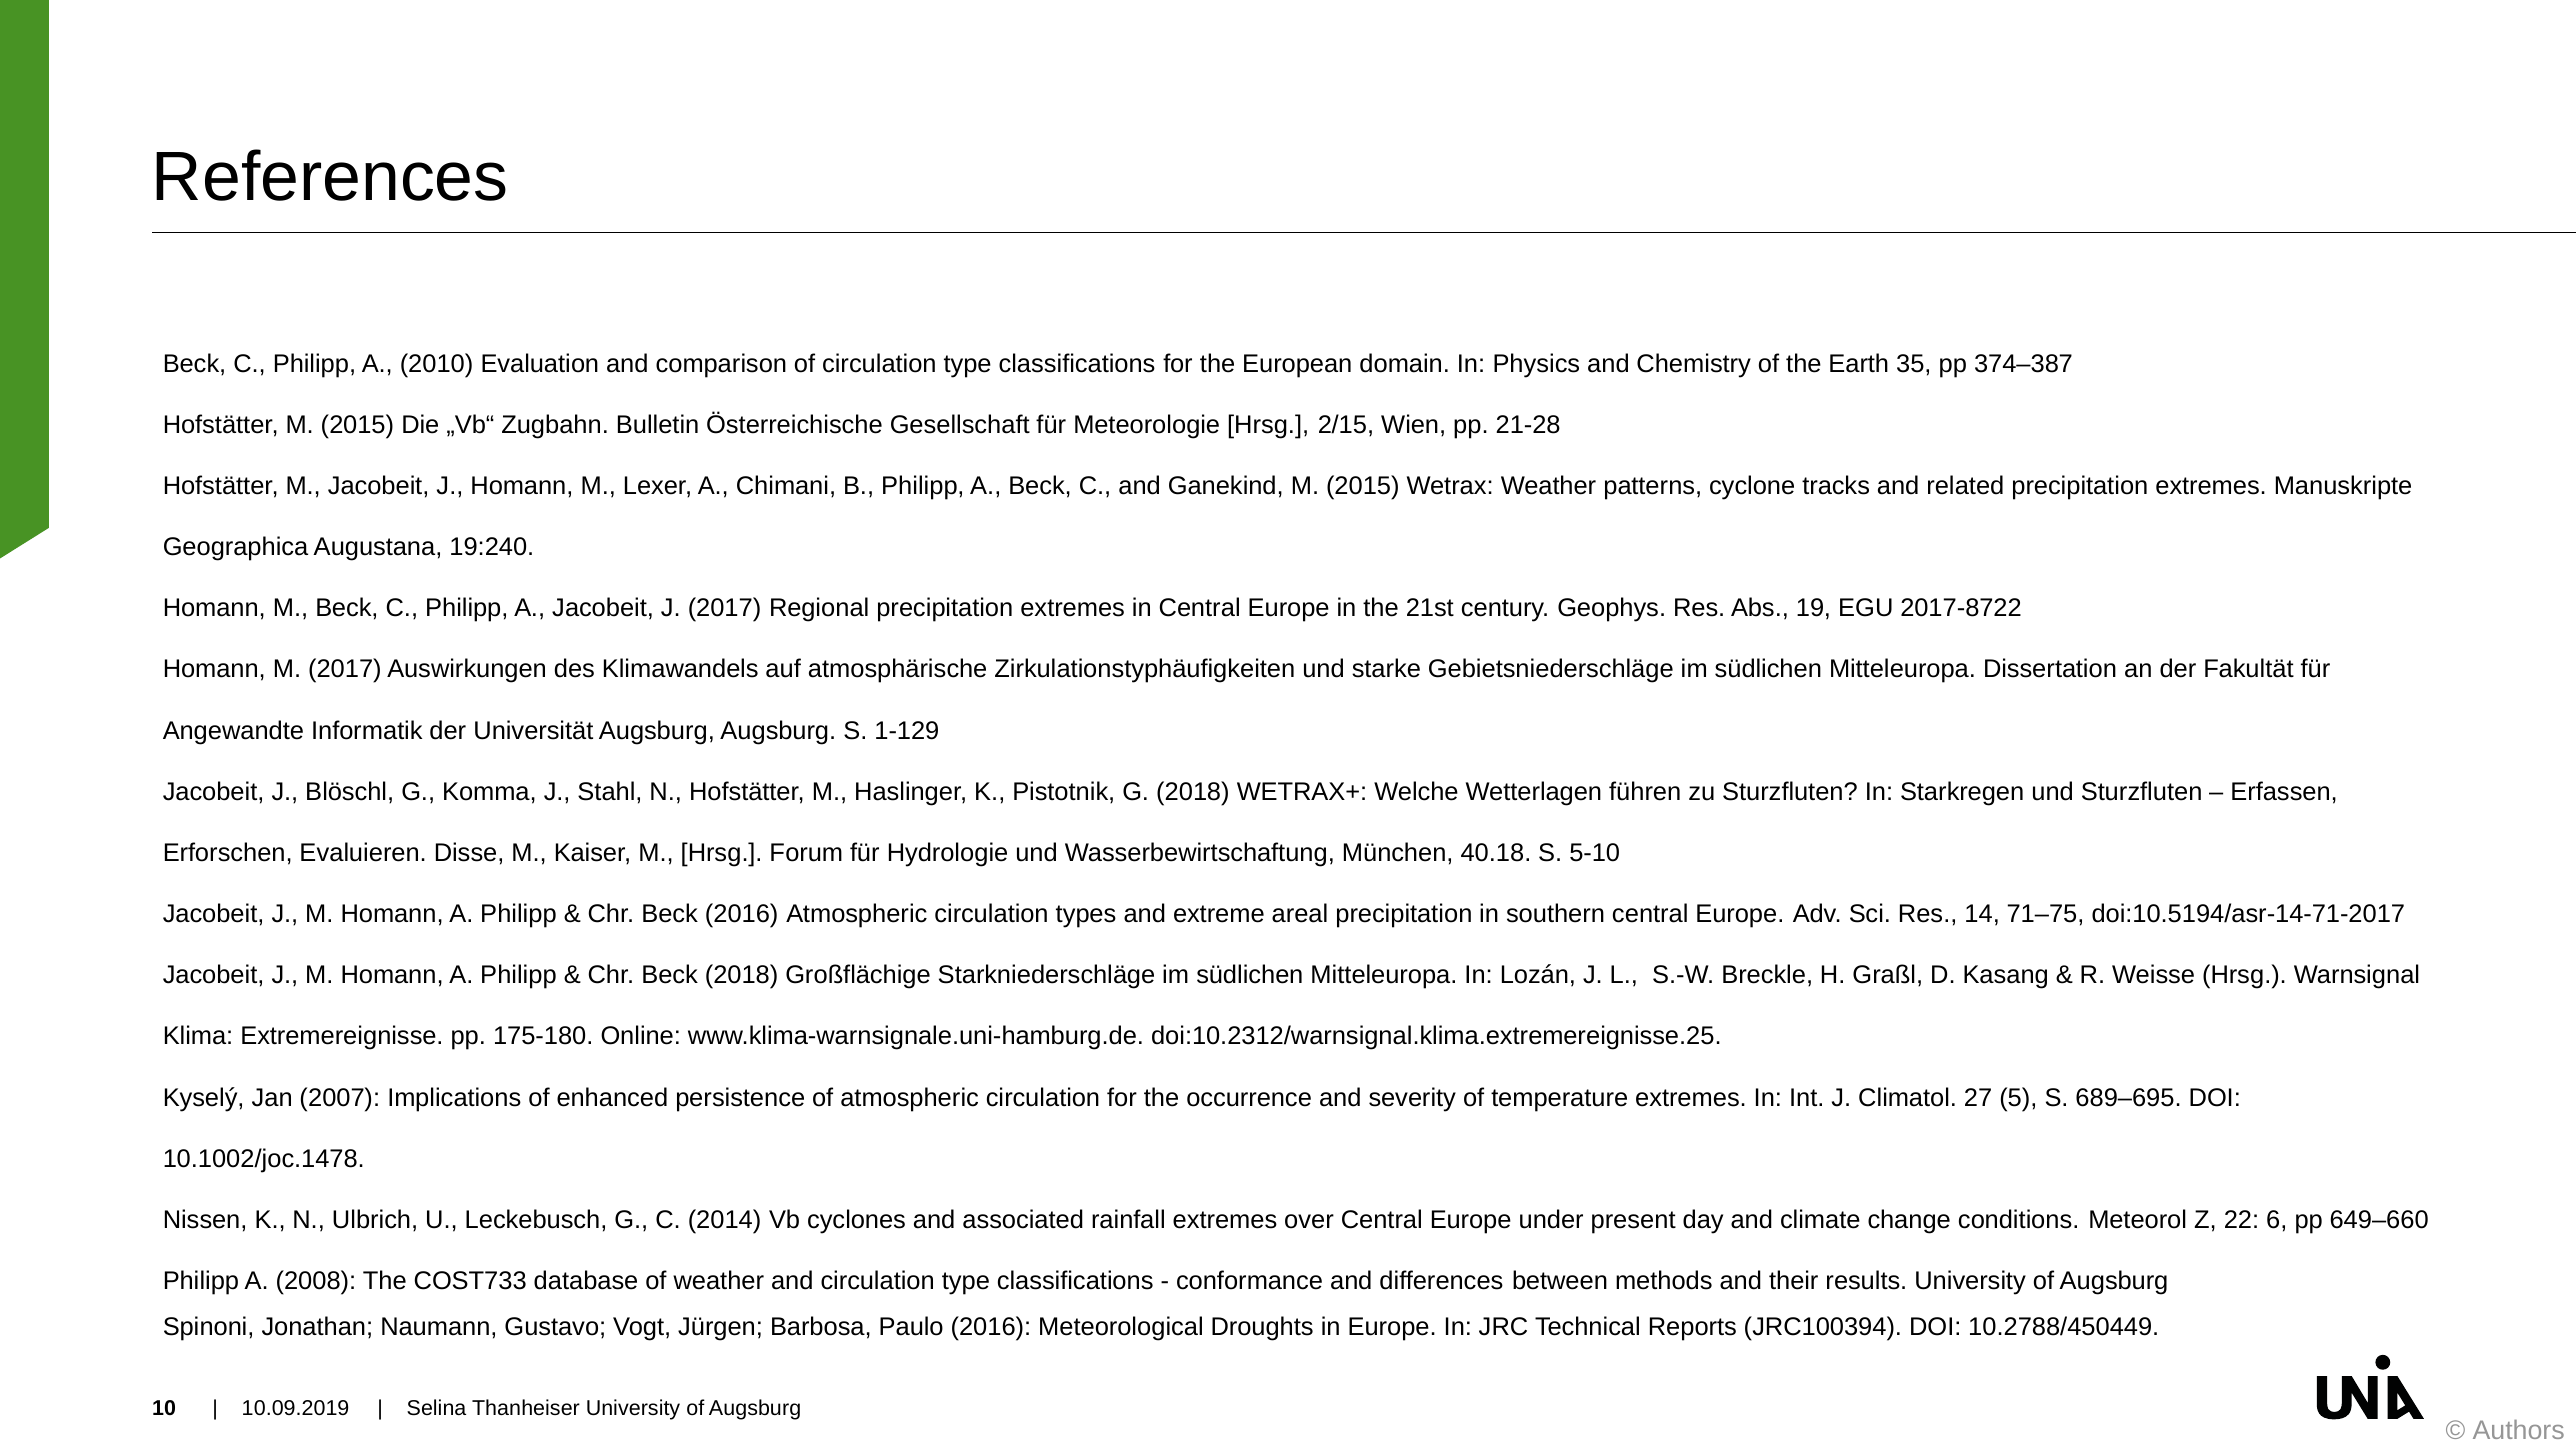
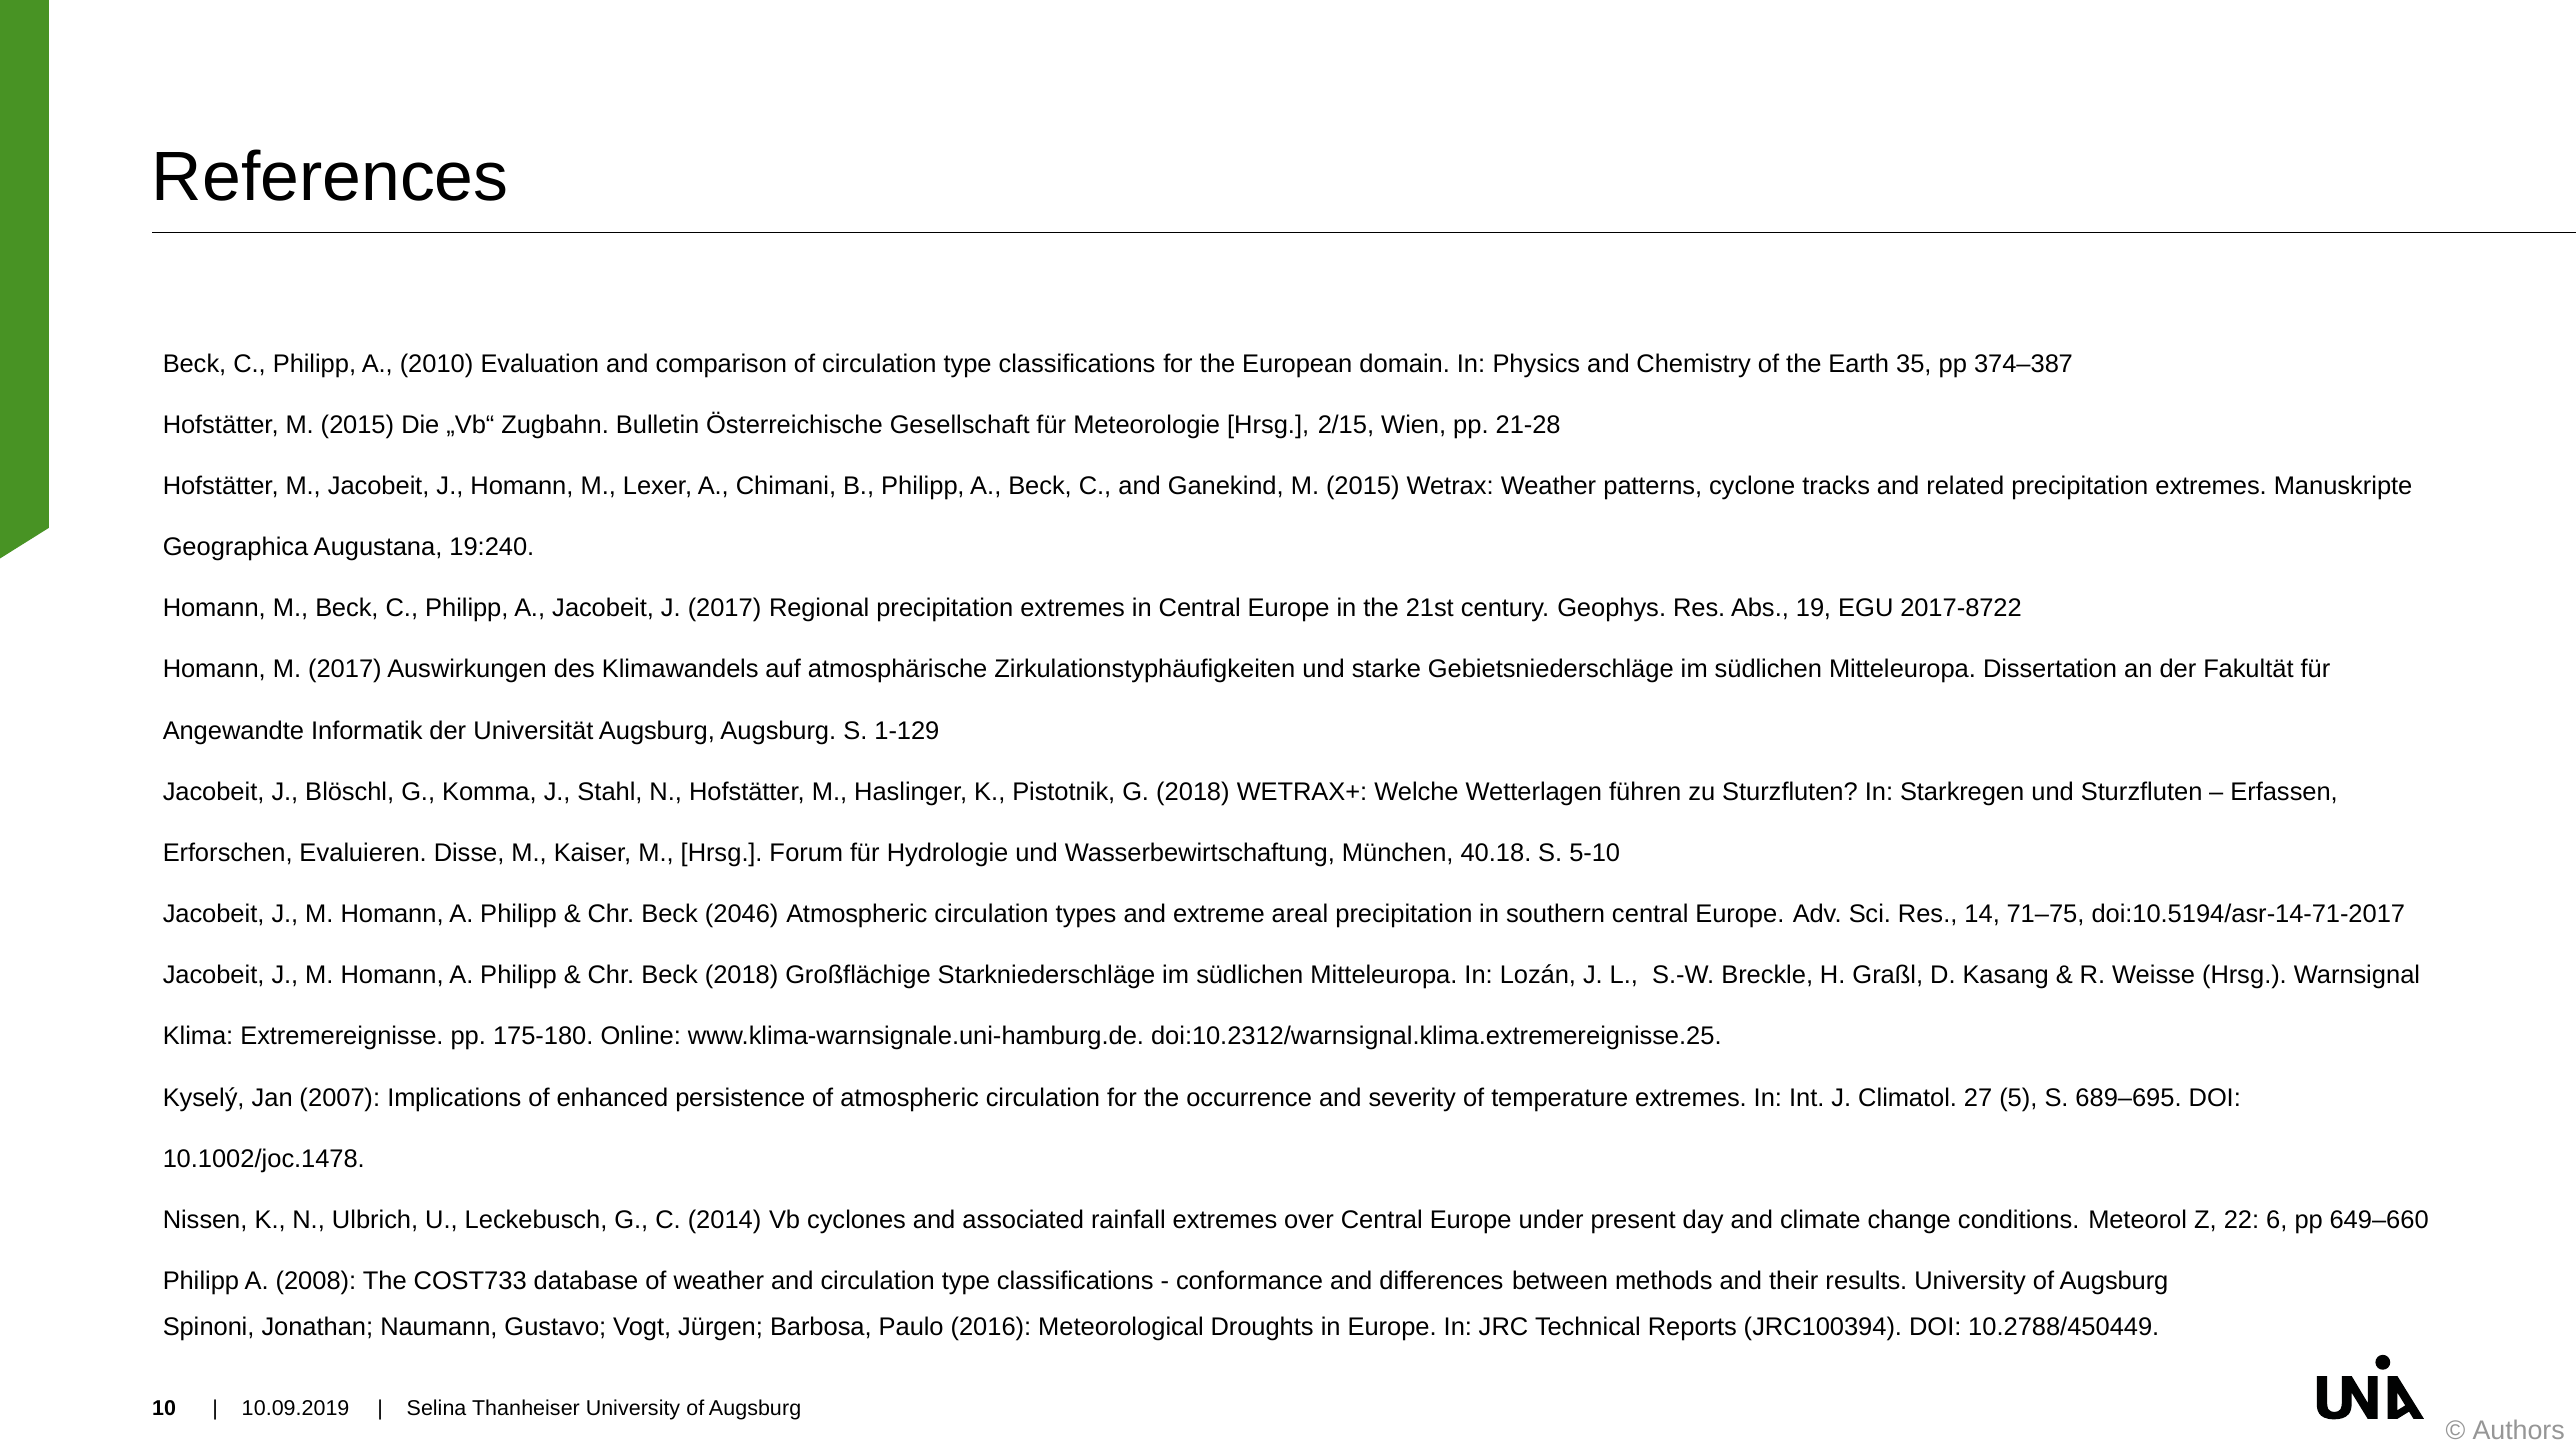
Beck 2016: 2016 -> 2046 (742, 914)
